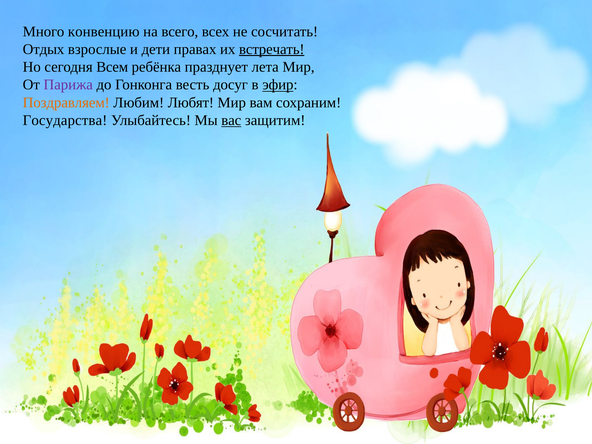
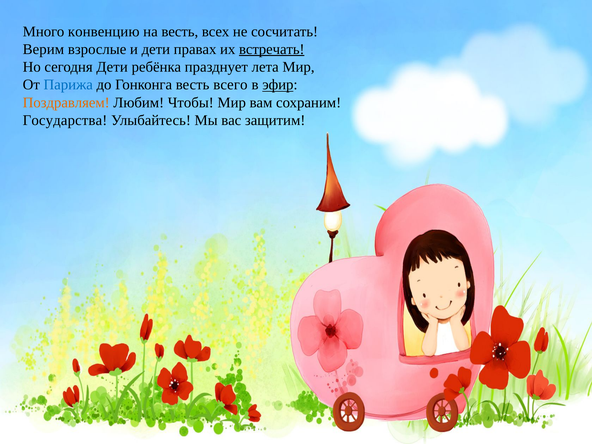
на всего: всего -> весть (180, 31)
Отдых: Отдых -> Верим (43, 49)
сегодня Всем: Всем -> Дети (112, 67)
Парижа colour: purple -> blue (68, 85)
досуг: досуг -> всего (230, 85)
Любят: Любят -> Чтобы (191, 102)
вас underline: present -> none (231, 120)
